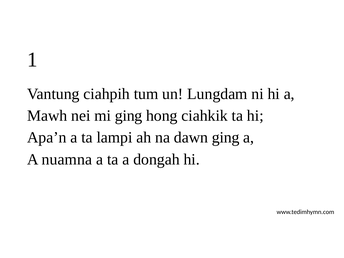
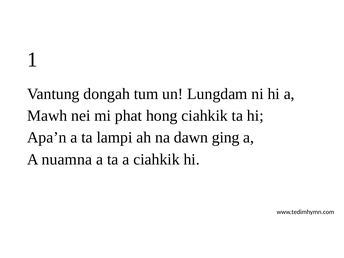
ciahpih: ciahpih -> dongah (107, 94)
mi ging: ging -> phat (129, 116)
a dongah: dongah -> ciahkik (157, 159)
